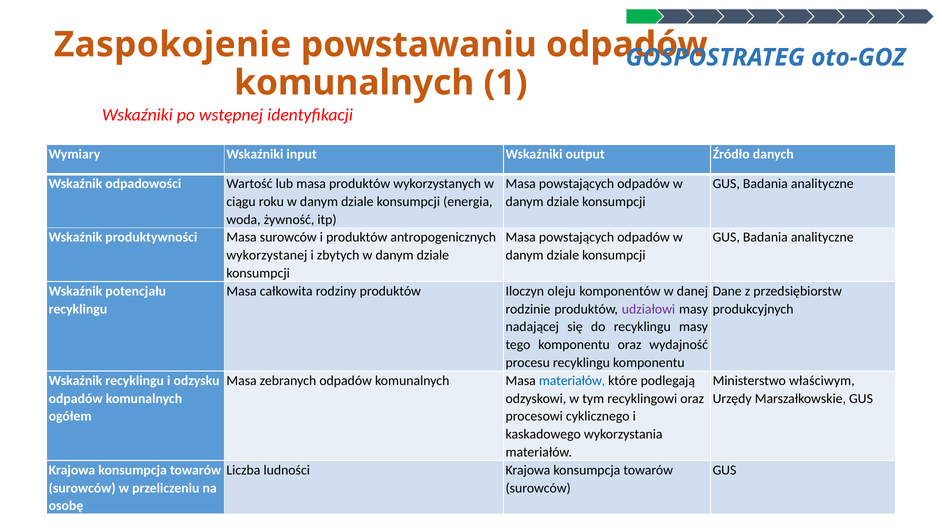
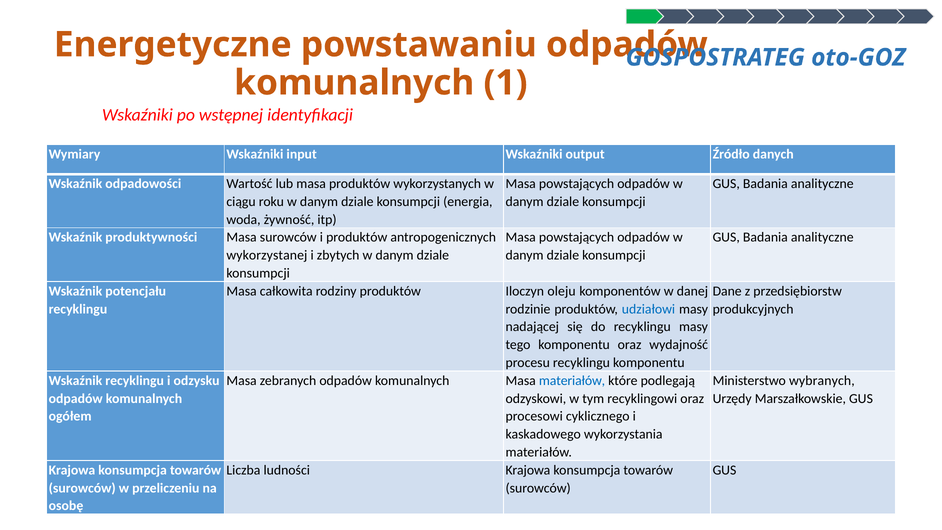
Zaspokojenie: Zaspokojenie -> Energetyczne (173, 45)
udziałowi colour: purple -> blue (648, 309)
właściwym: właściwym -> wybranych (822, 381)
